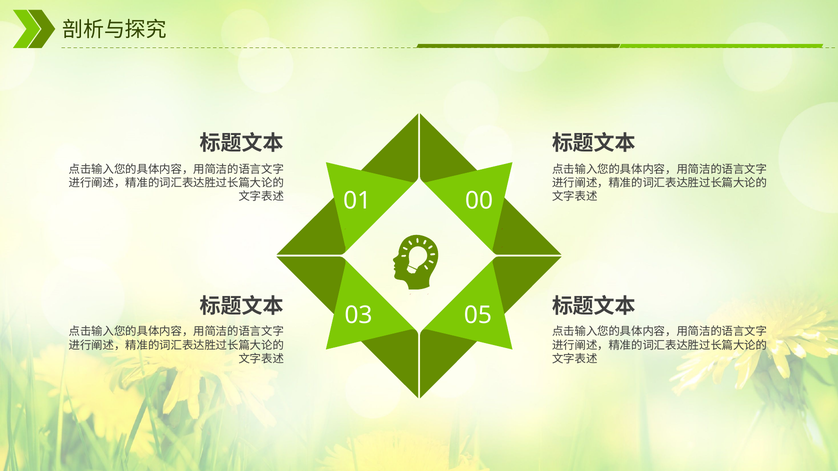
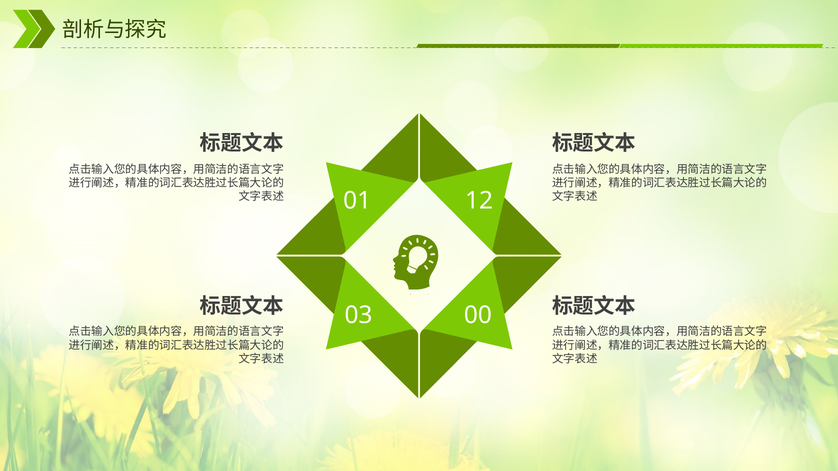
00: 00 -> 12 (479, 201)
05: 05 -> 00 (478, 315)
